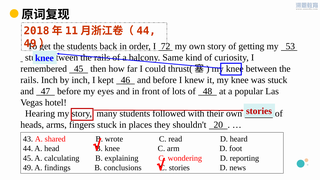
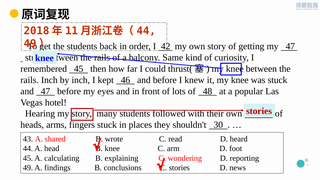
72: 72 -> 42 (166, 46)
my 53: 53 -> 47 (290, 46)
20: 20 -> 30 (218, 125)
